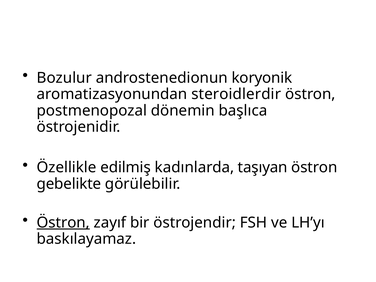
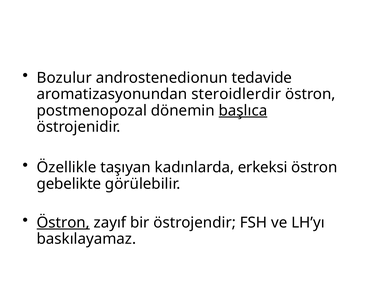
koryonik: koryonik -> tedavide (262, 78)
başlıca underline: none -> present (243, 111)
edilmiş: edilmiş -> taşıyan (126, 167)
taşıyan: taşıyan -> erkeksi (263, 167)
